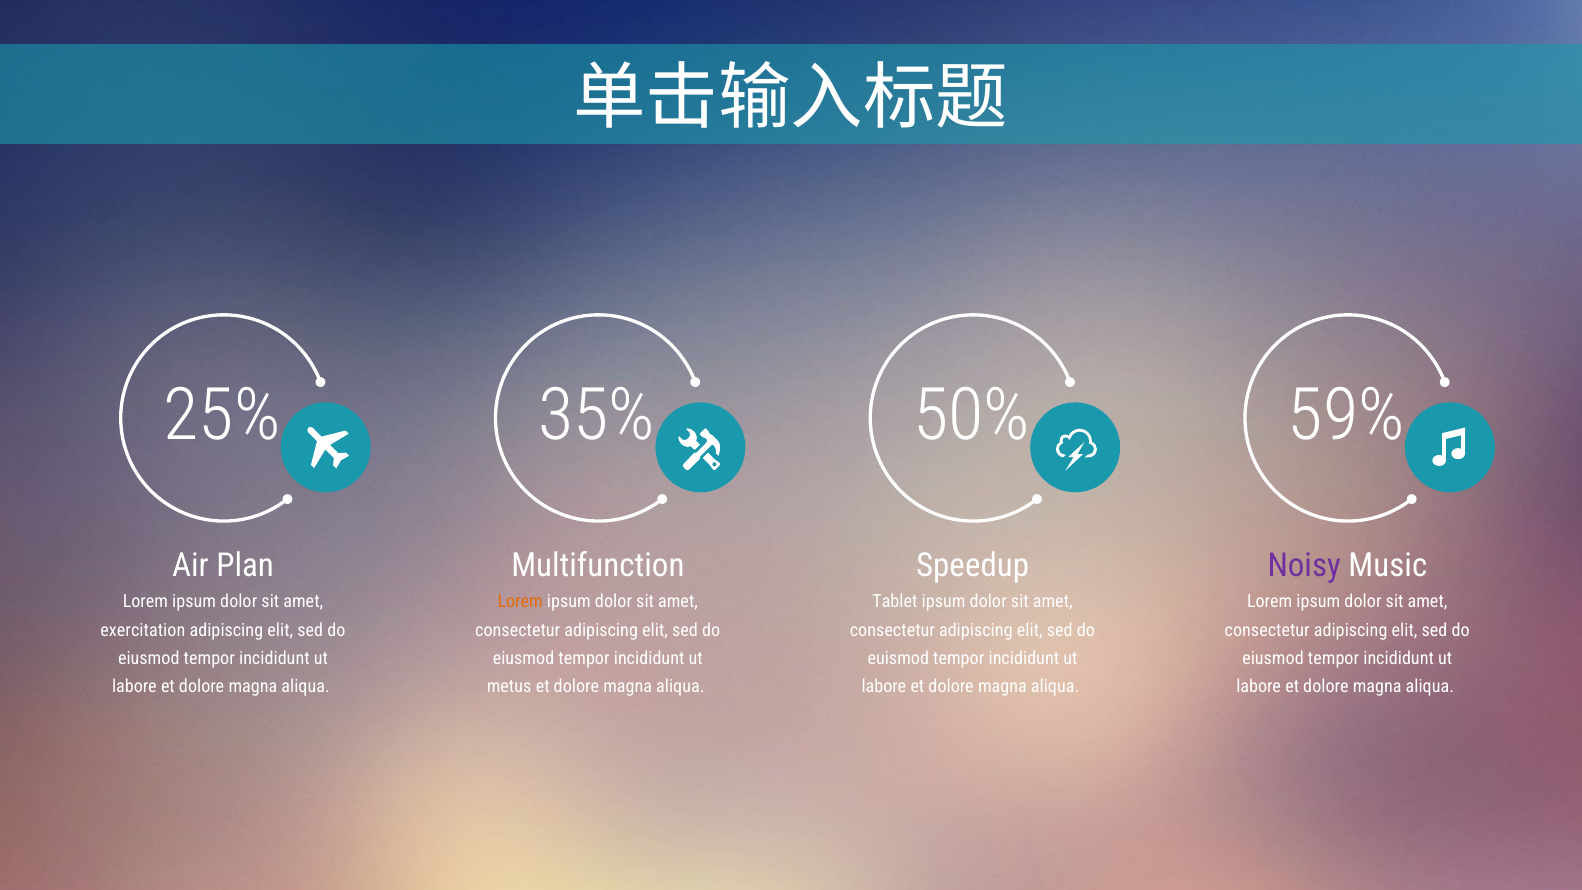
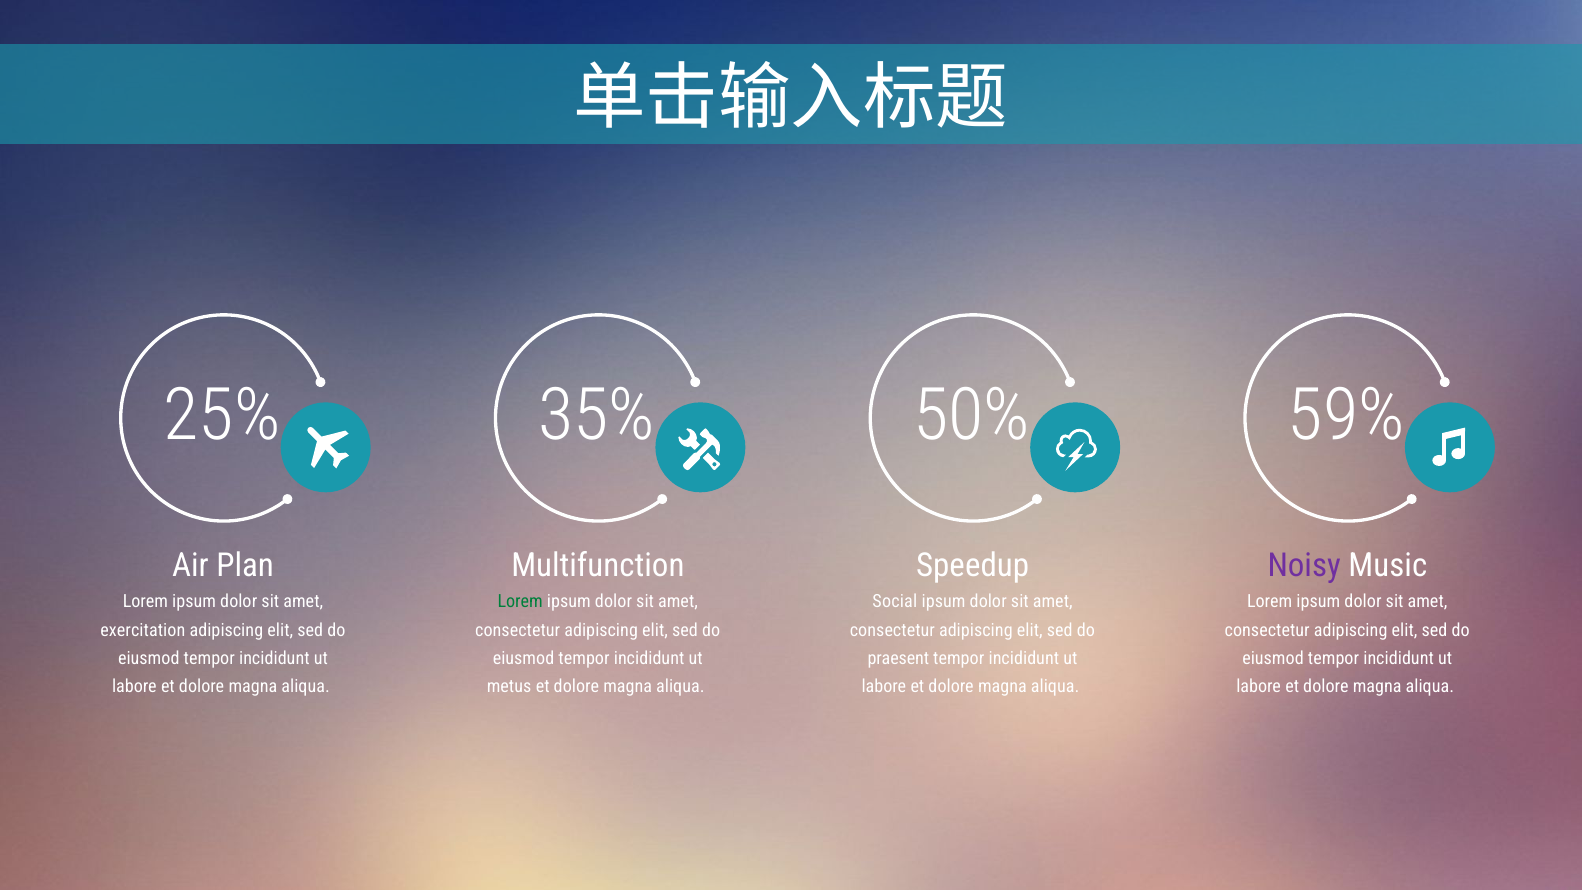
Lorem colour: orange -> green (520, 602)
Tablet: Tablet -> Social (895, 602)
euismod: euismod -> praesent (898, 658)
